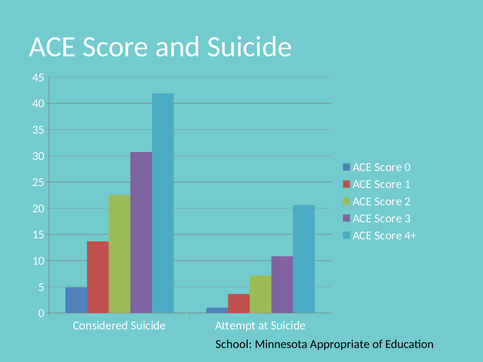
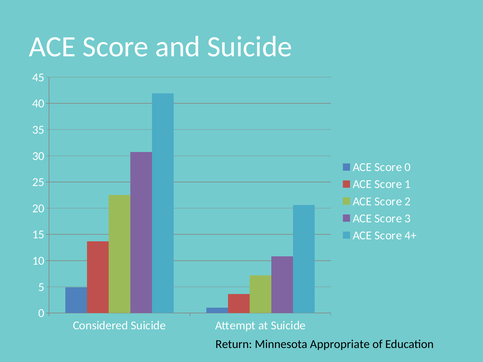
School: School -> Return (234, 345)
